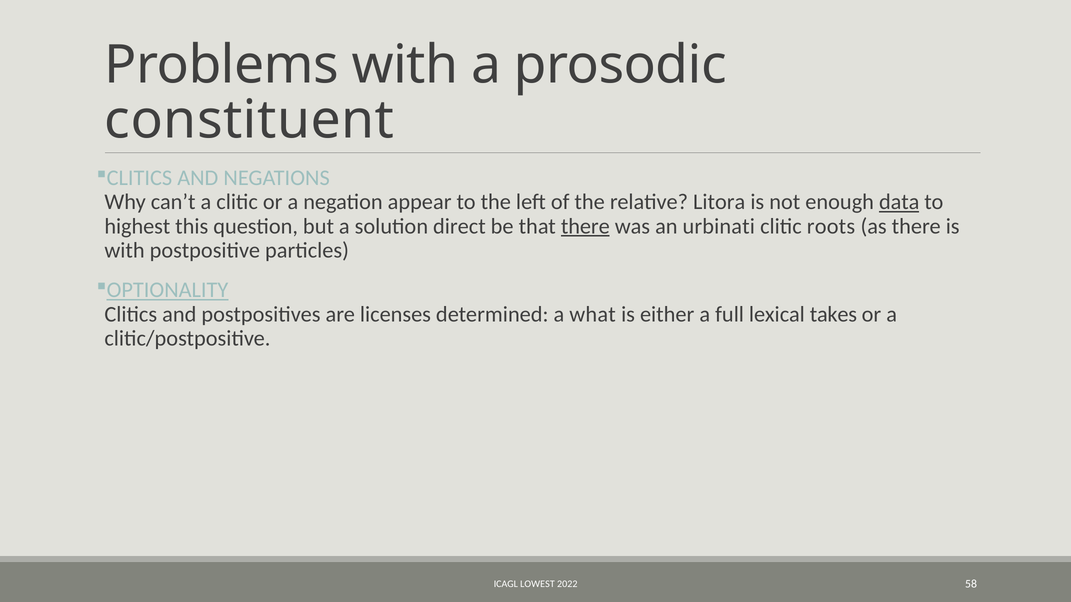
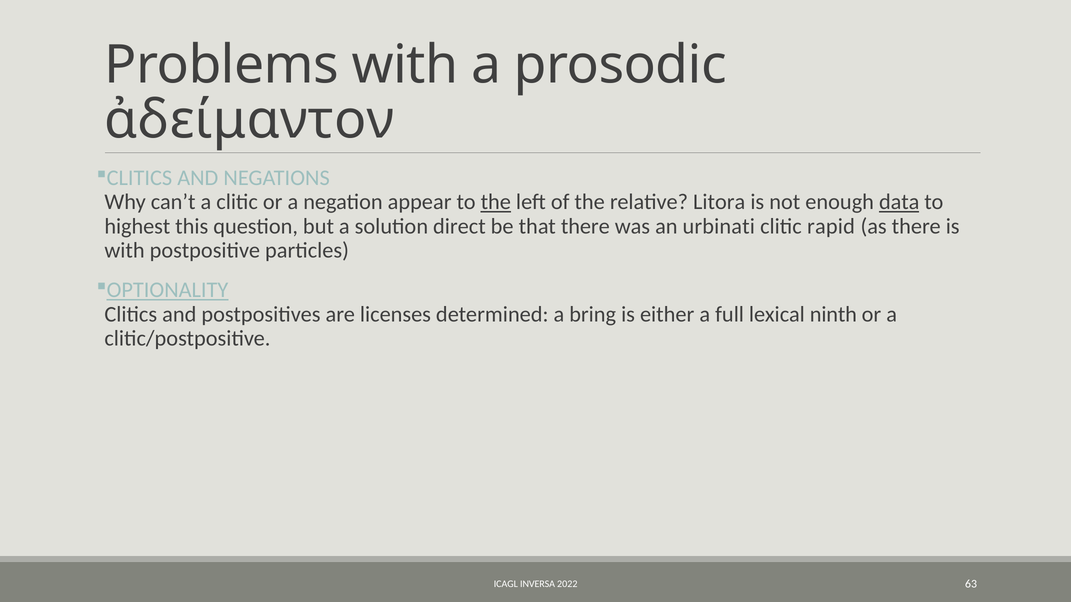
constituent: constituent -> ἀδείμαντον (249, 120)
the underline: none -> present (496, 202)
there underline: present -> none (585, 226)
roots: roots -> rapid (831, 226)
what: what -> bring (593, 314)
takes: takes -> ninth (833, 314)
LOWEST: LOWEST -> INVERSA (538, 584)
58: 58 -> 63 (971, 584)
